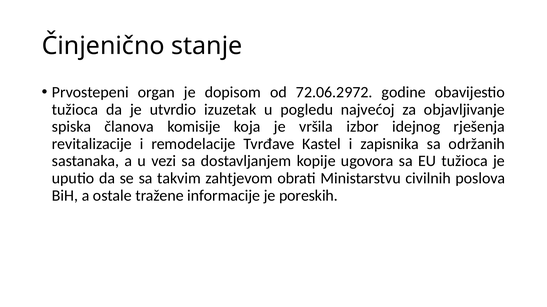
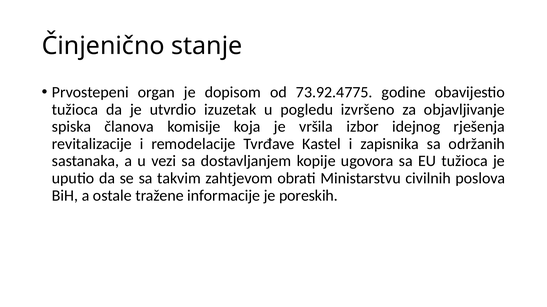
72.06.2972: 72.06.2972 -> 73.92.4775 (334, 92)
najvećoj: najvećoj -> izvršeno (368, 110)
